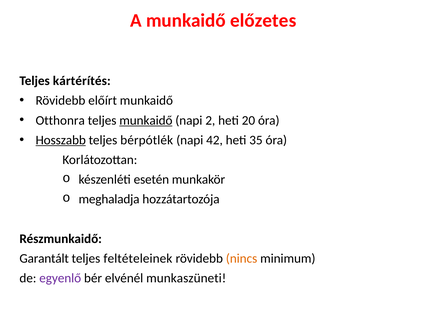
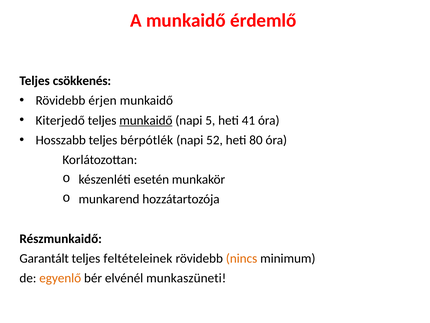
előzetes: előzetes -> érdemlő (263, 20)
kártérítés: kártérítés -> csökkenés (82, 81)
előírt: előírt -> érjen (103, 100)
Otthonra: Otthonra -> Kiterjedő (60, 120)
2: 2 -> 5 (210, 120)
20: 20 -> 41 (248, 120)
Hosszabb underline: present -> none (61, 140)
42: 42 -> 52 (214, 140)
35: 35 -> 80 (256, 140)
meghaladja: meghaladja -> munkarend (109, 199)
egyenlő colour: purple -> orange (60, 278)
